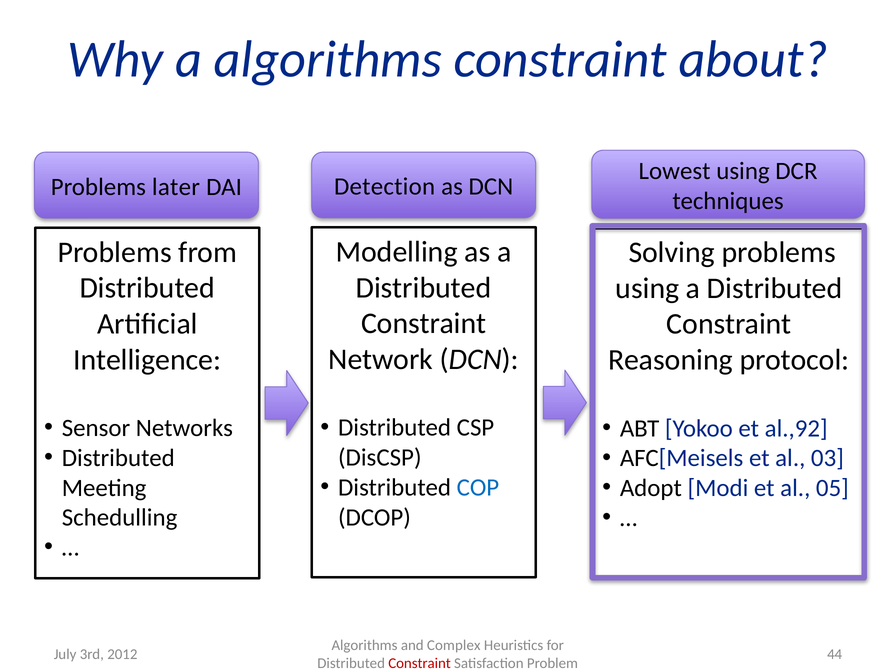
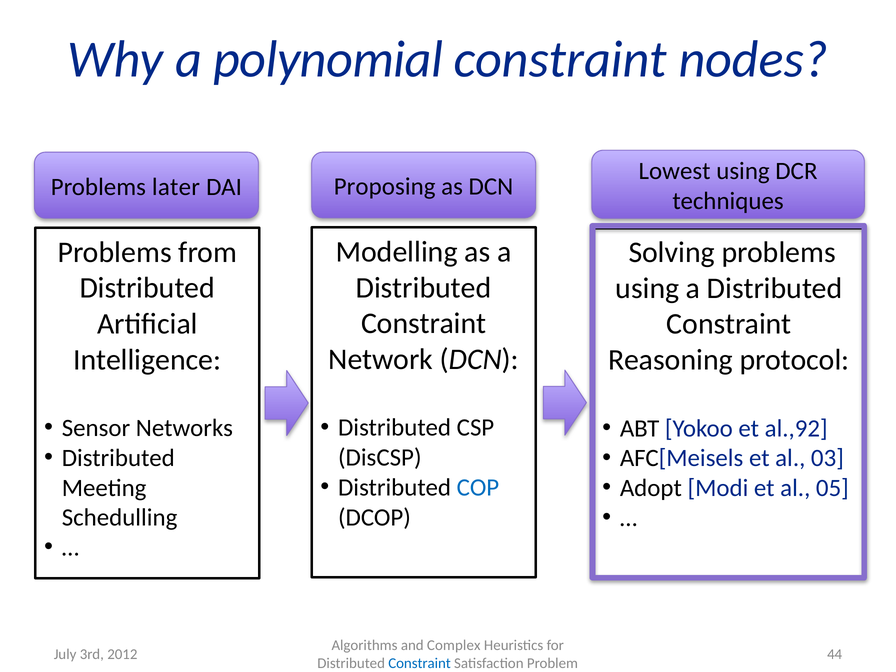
a algorithms: algorithms -> polynomial (328, 60)
about: about -> nodes (753, 60)
Detection: Detection -> Proposing (385, 187)
Constraint colour: red -> blue (420, 663)
